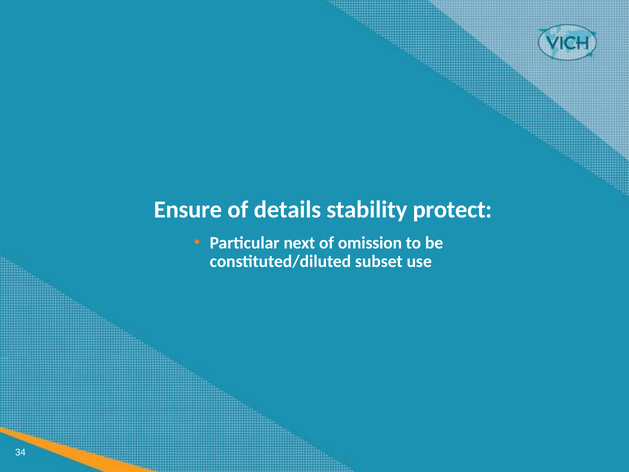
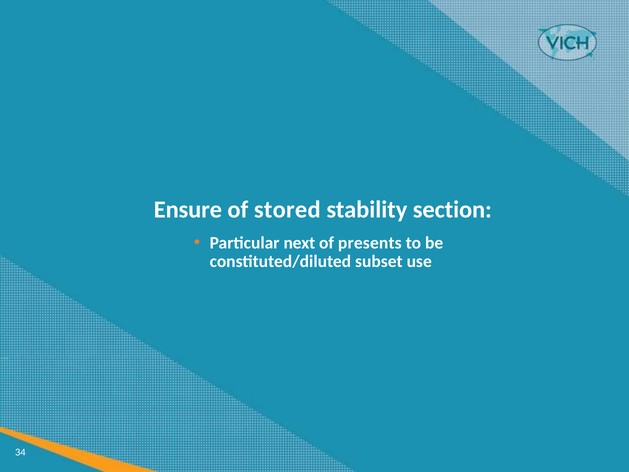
details: details -> stored (287, 209)
protect: protect -> section (452, 209)
omission: omission -> presents (370, 243)
